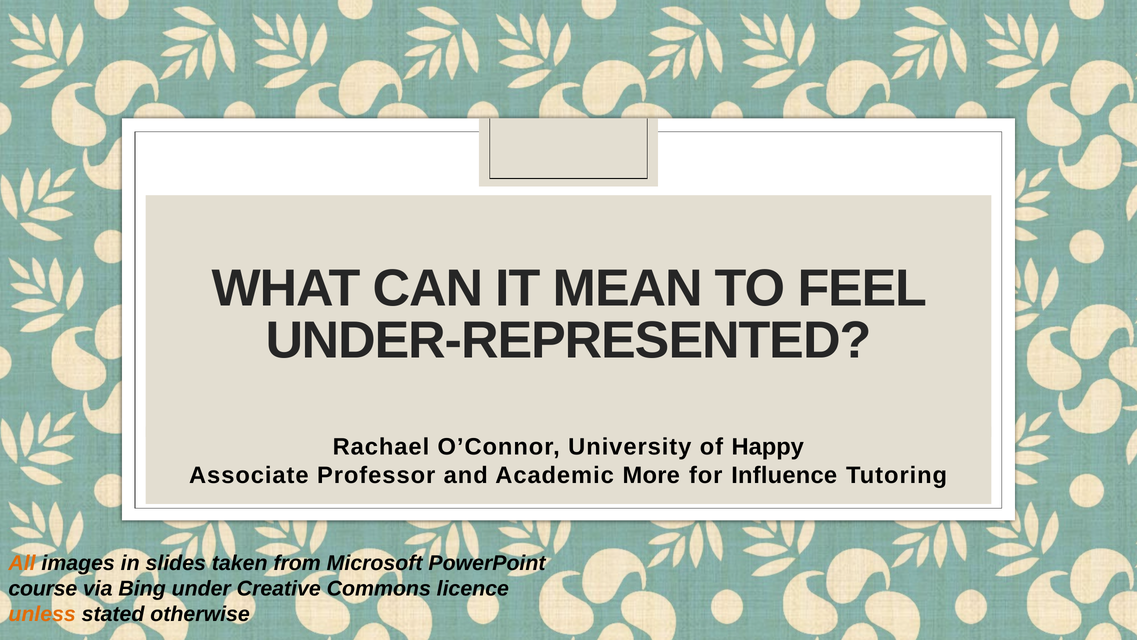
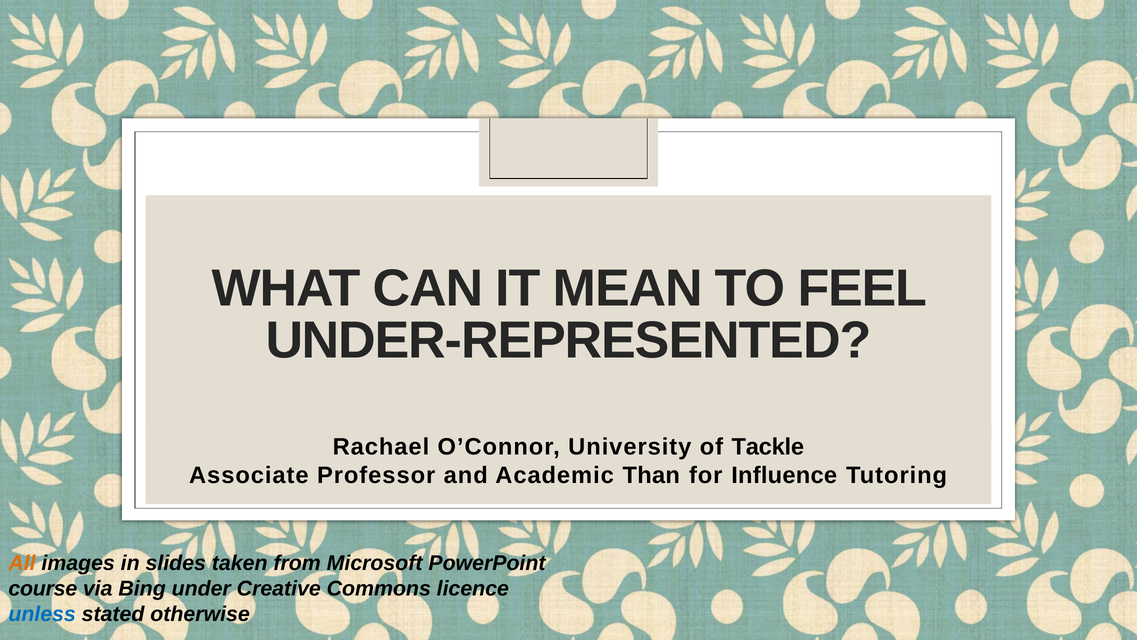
Happy: Happy -> Tackle (768, 447)
More: More -> Than (651, 475)
unless colour: orange -> blue (42, 614)
